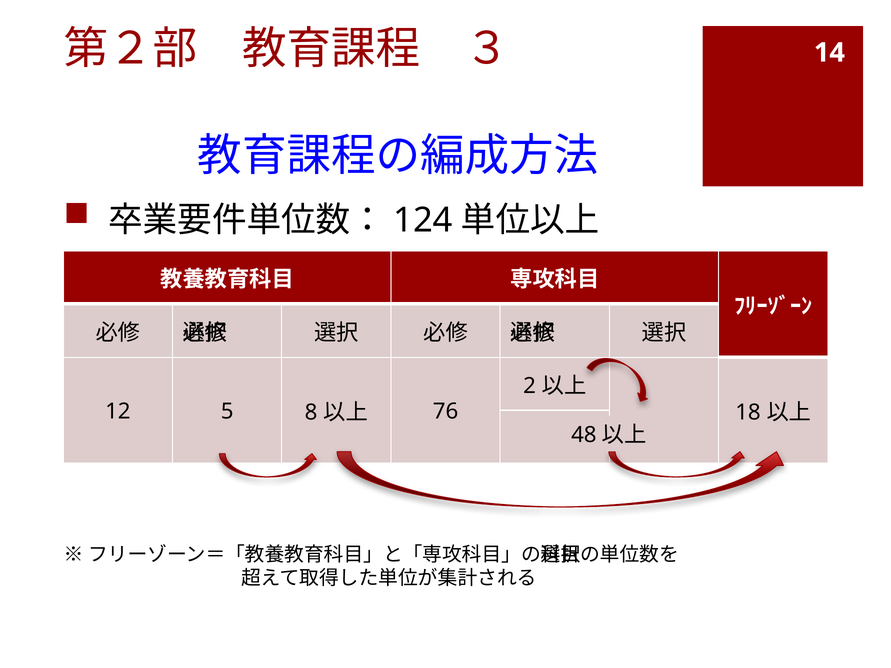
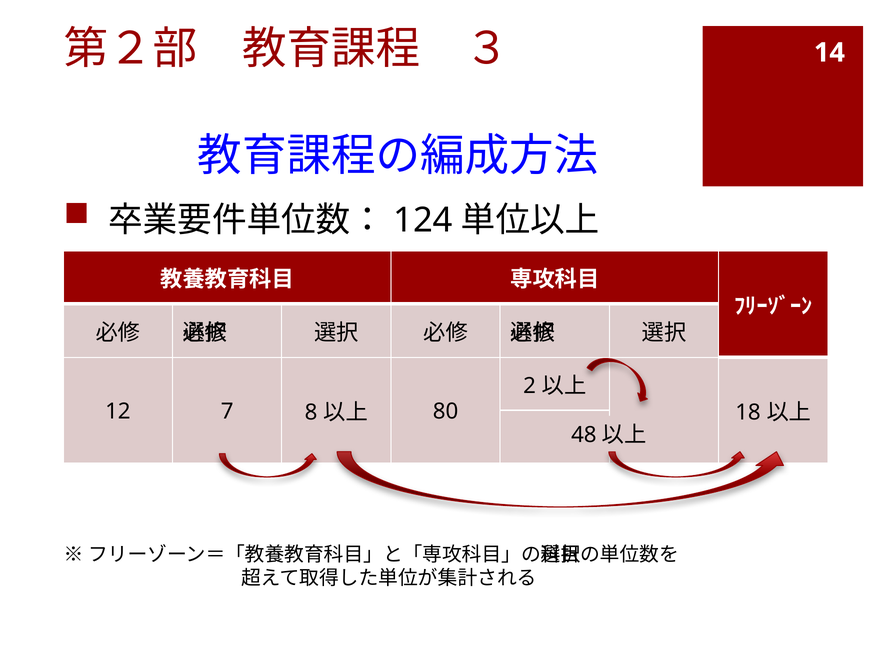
5: 5 -> 7 (227, 412)
76: 76 -> 80 (446, 412)
